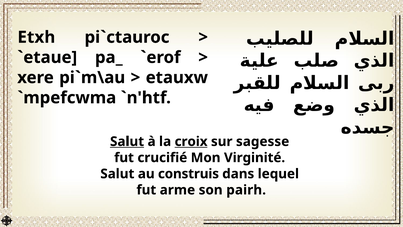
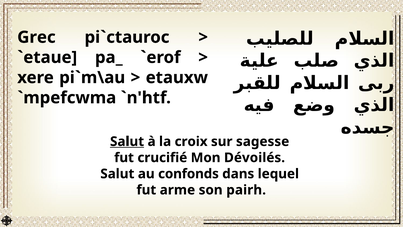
Etxh: Etxh -> Grec (36, 37)
croix underline: present -> none (191, 141)
Virginité: Virginité -> Dévoilés (255, 157)
construis: construis -> confonds (188, 174)
